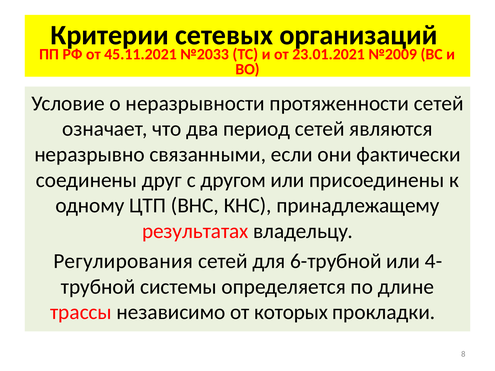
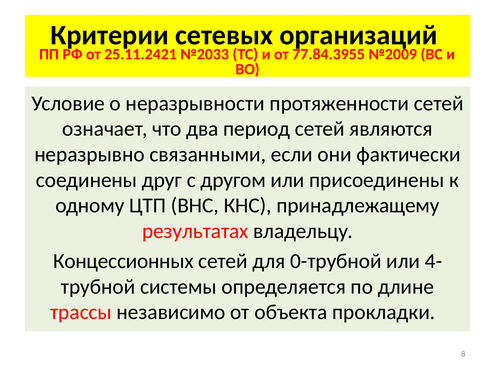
45.11.2021: 45.11.2021 -> 25.11.2421 (140, 54)
23.01.2021: 23.01.2021 -> 77.84.3955 (329, 54)
Регулирования: Регулирования -> Концессионных (123, 261)
6-трубной: 6-трубной -> 0-трубной (336, 261)
которых: которых -> объекта (291, 312)
